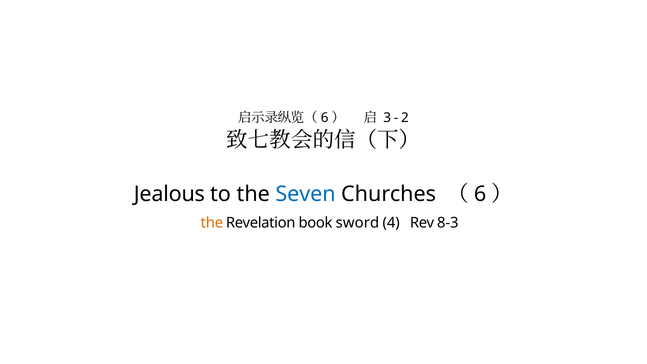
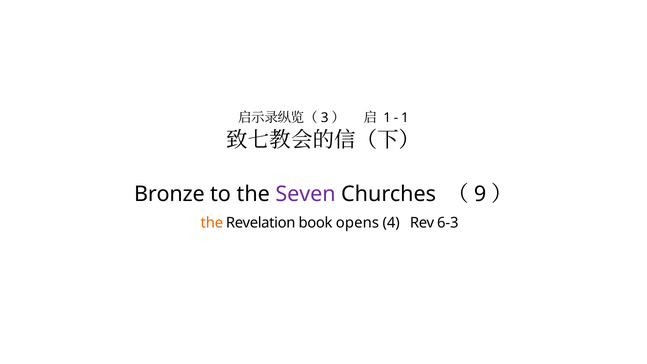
6: 6 -> 3 (325, 118)
3: 3 -> 1 (387, 118)
2: 2 -> 1 (405, 118)
Jealous: Jealous -> Bronze (169, 194)
Seven colour: blue -> purple (306, 194)
6: 6 -> 9 (480, 194)
sword: sword -> opens (357, 223)
8-3: 8-3 -> 6-3 (448, 223)
